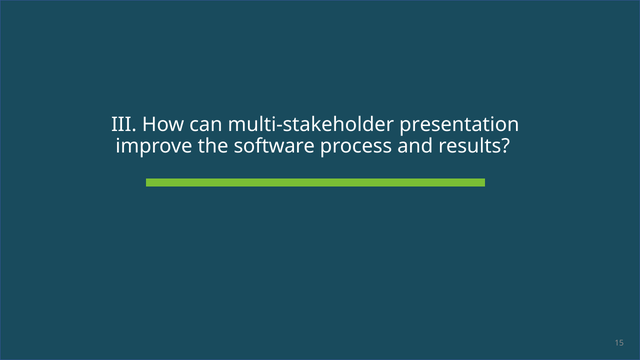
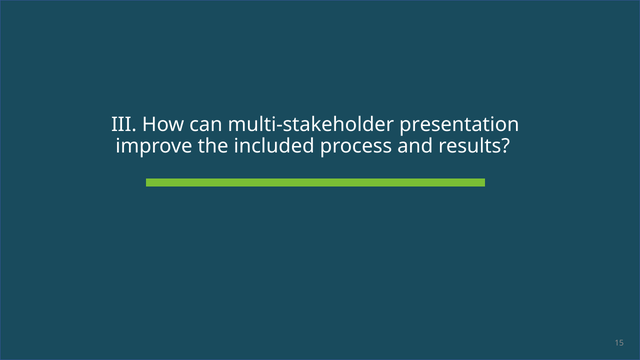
software: software -> included (274, 146)
